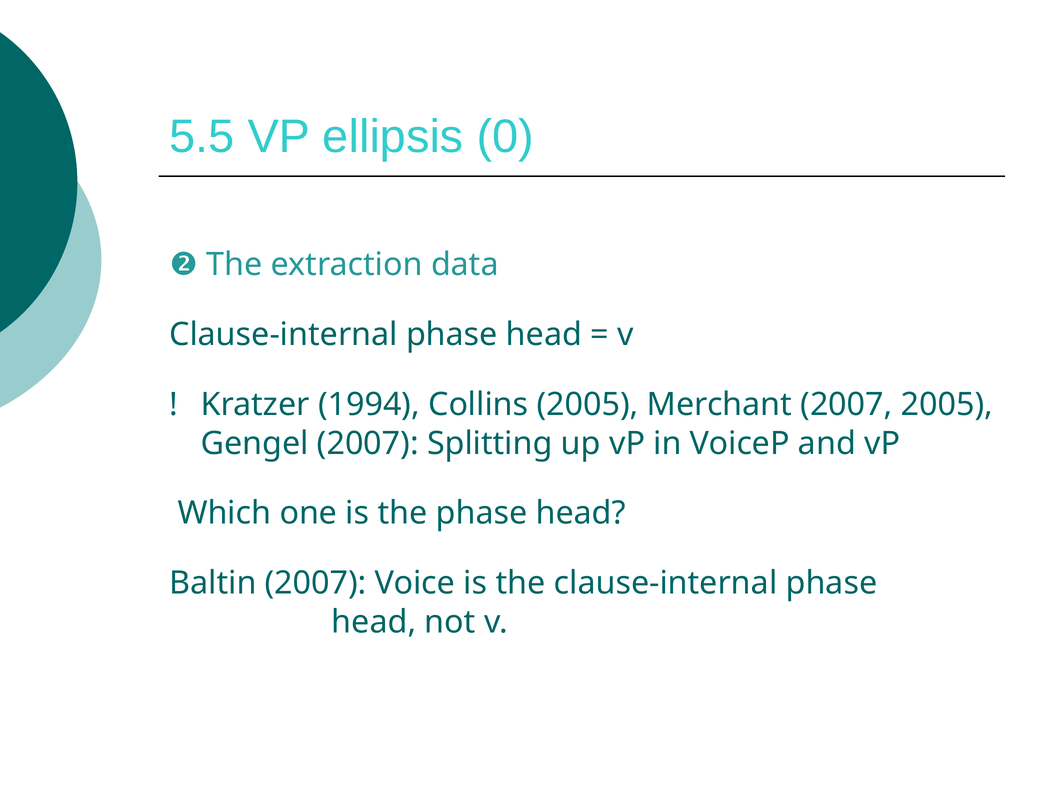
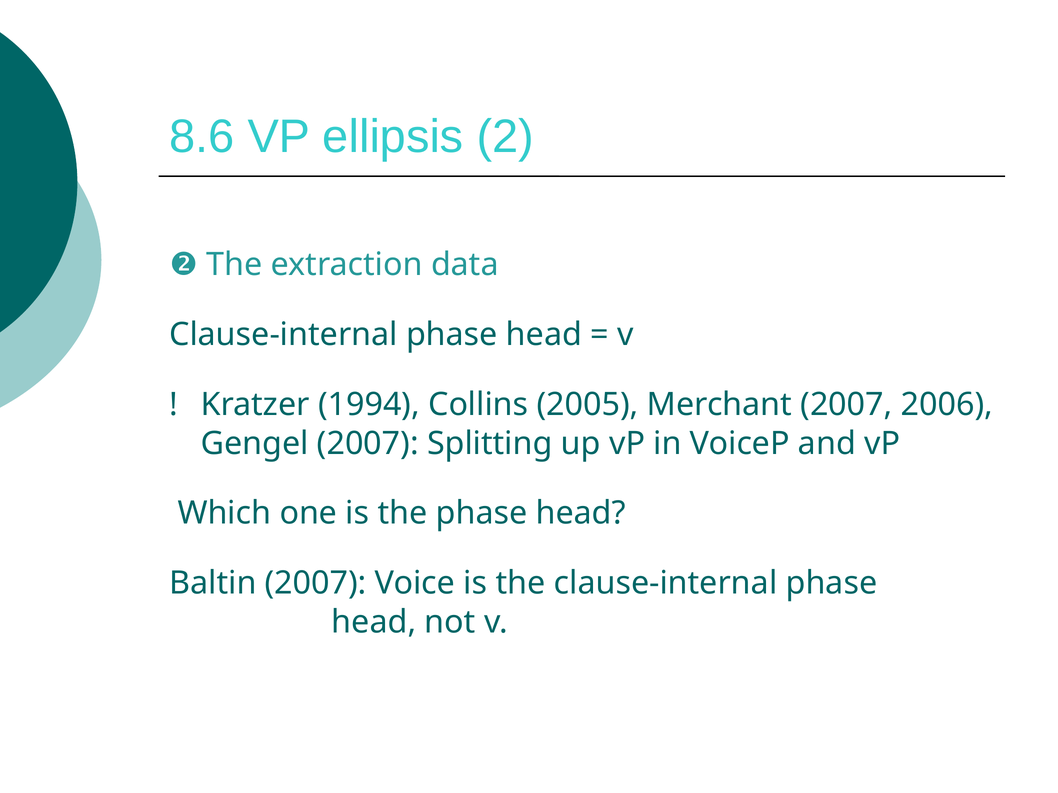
5.5: 5.5 -> 8.6 (202, 137)
0: 0 -> 2 (505, 137)
2007 2005: 2005 -> 2006 (947, 405)
